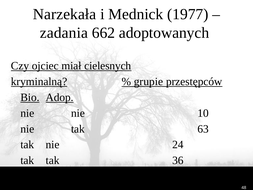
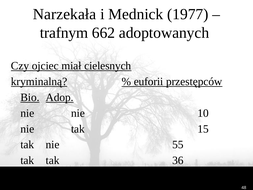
zadania: zadania -> trafnym (64, 33)
grupie: grupie -> euforii (149, 81)
63: 63 -> 15 (203, 129)
24: 24 -> 55 (178, 144)
